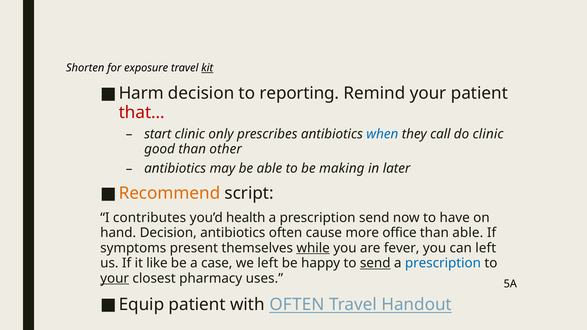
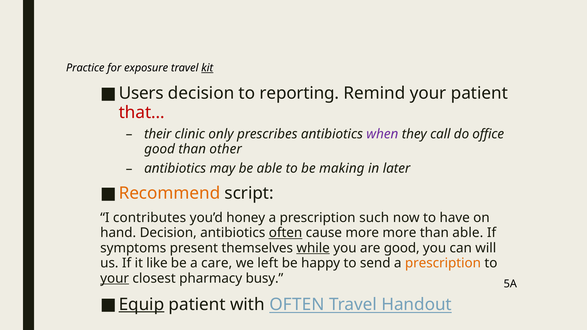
Shorten: Shorten -> Practice (85, 68)
Harm: Harm -> Users (141, 93)
start: start -> their (158, 134)
when colour: blue -> purple (382, 134)
do clinic: clinic -> office (488, 134)
health: health -> honey (246, 218)
prescription send: send -> such (374, 218)
often underline: none -> present (286, 233)
more office: office -> more (399, 233)
are fever: fever -> good (402, 248)
can left: left -> will (486, 248)
case: case -> care (217, 263)
send underline: present -> none (375, 263)
prescription colour: blue -> orange (443, 263)
uses: uses -> busy (264, 278)
Equip underline: none -> present (141, 305)
